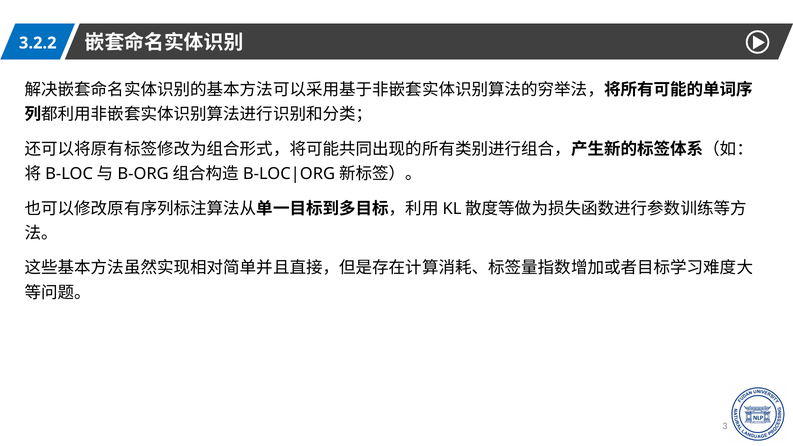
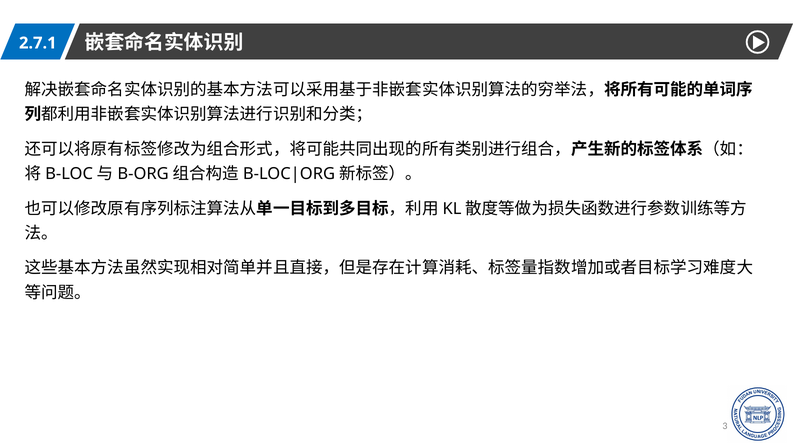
3.2.2: 3.2.2 -> 2.7.1 (38, 43)
